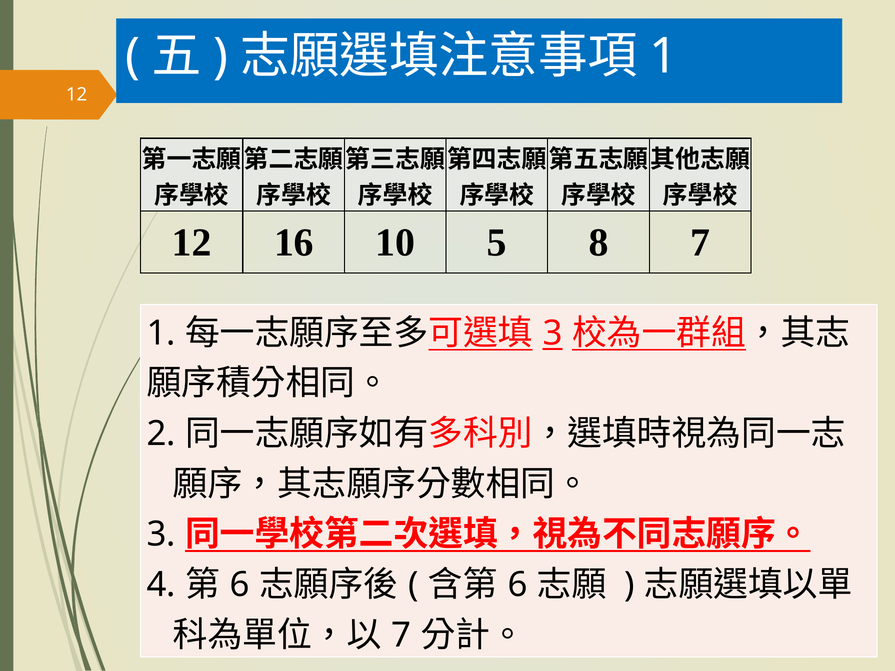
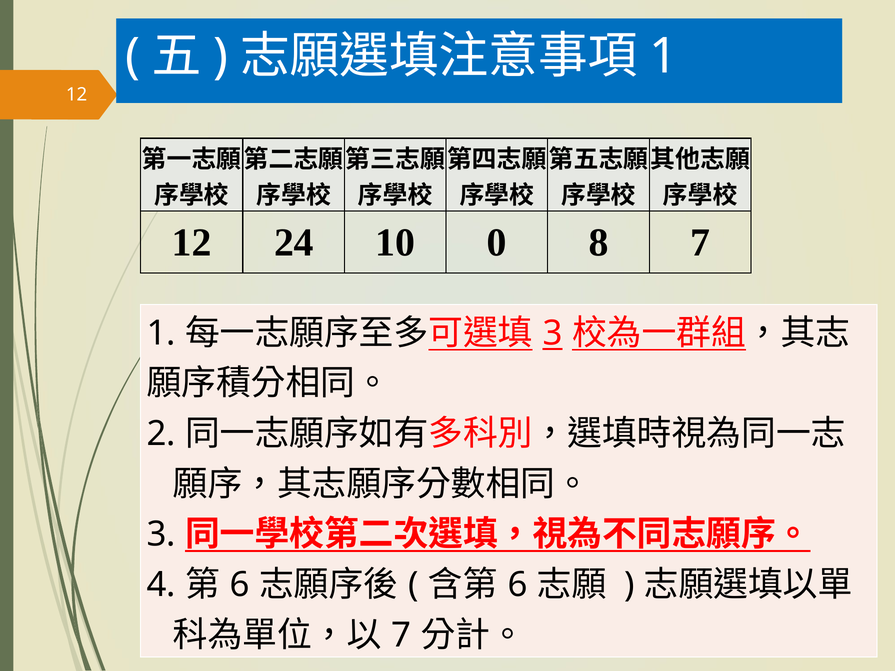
16: 16 -> 24 (294, 242)
5: 5 -> 0 (497, 242)
